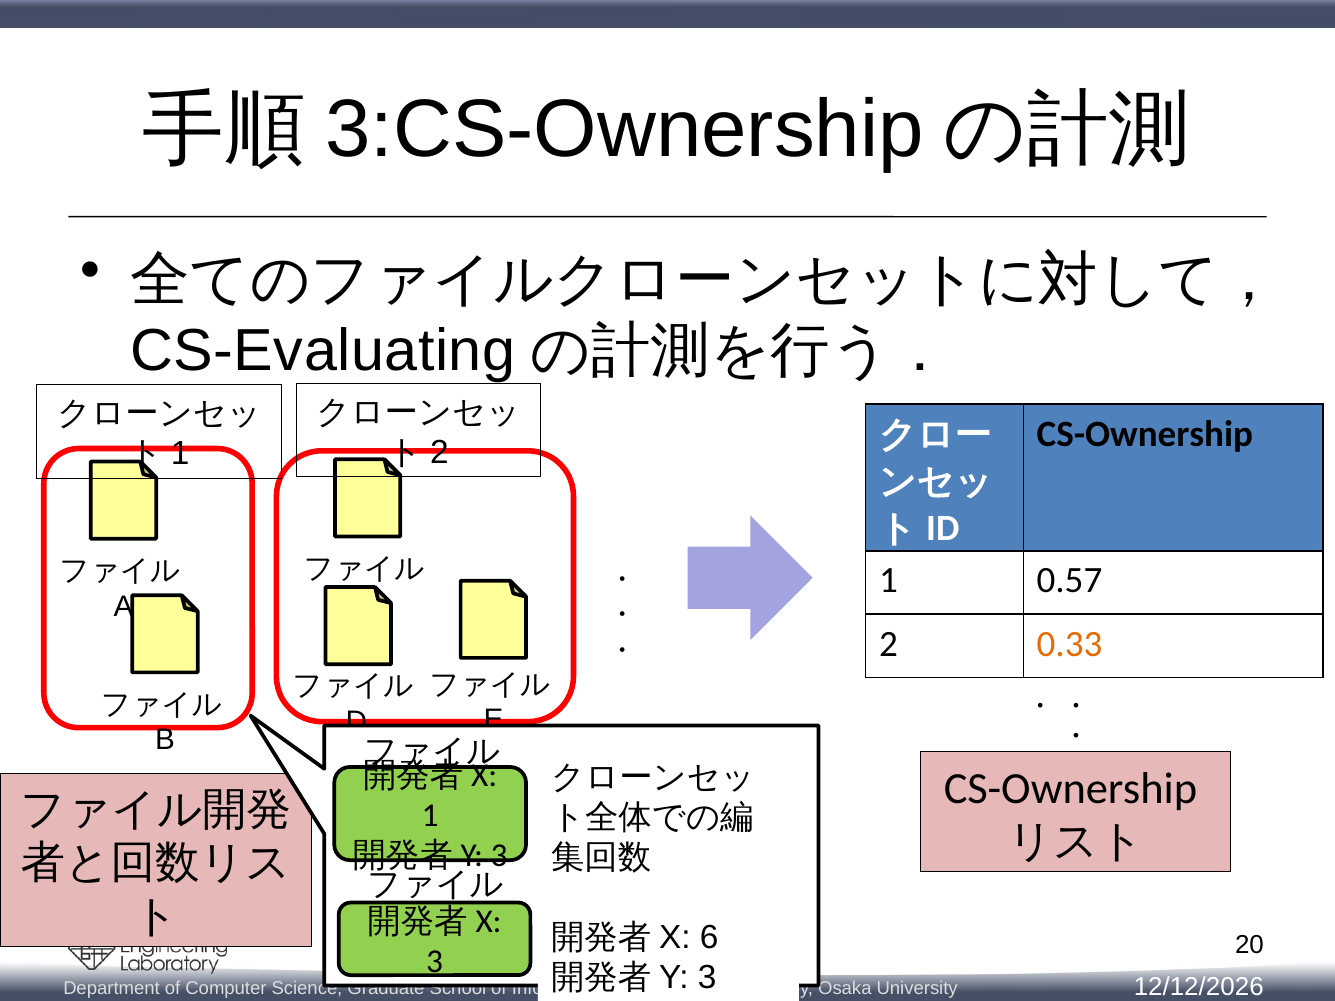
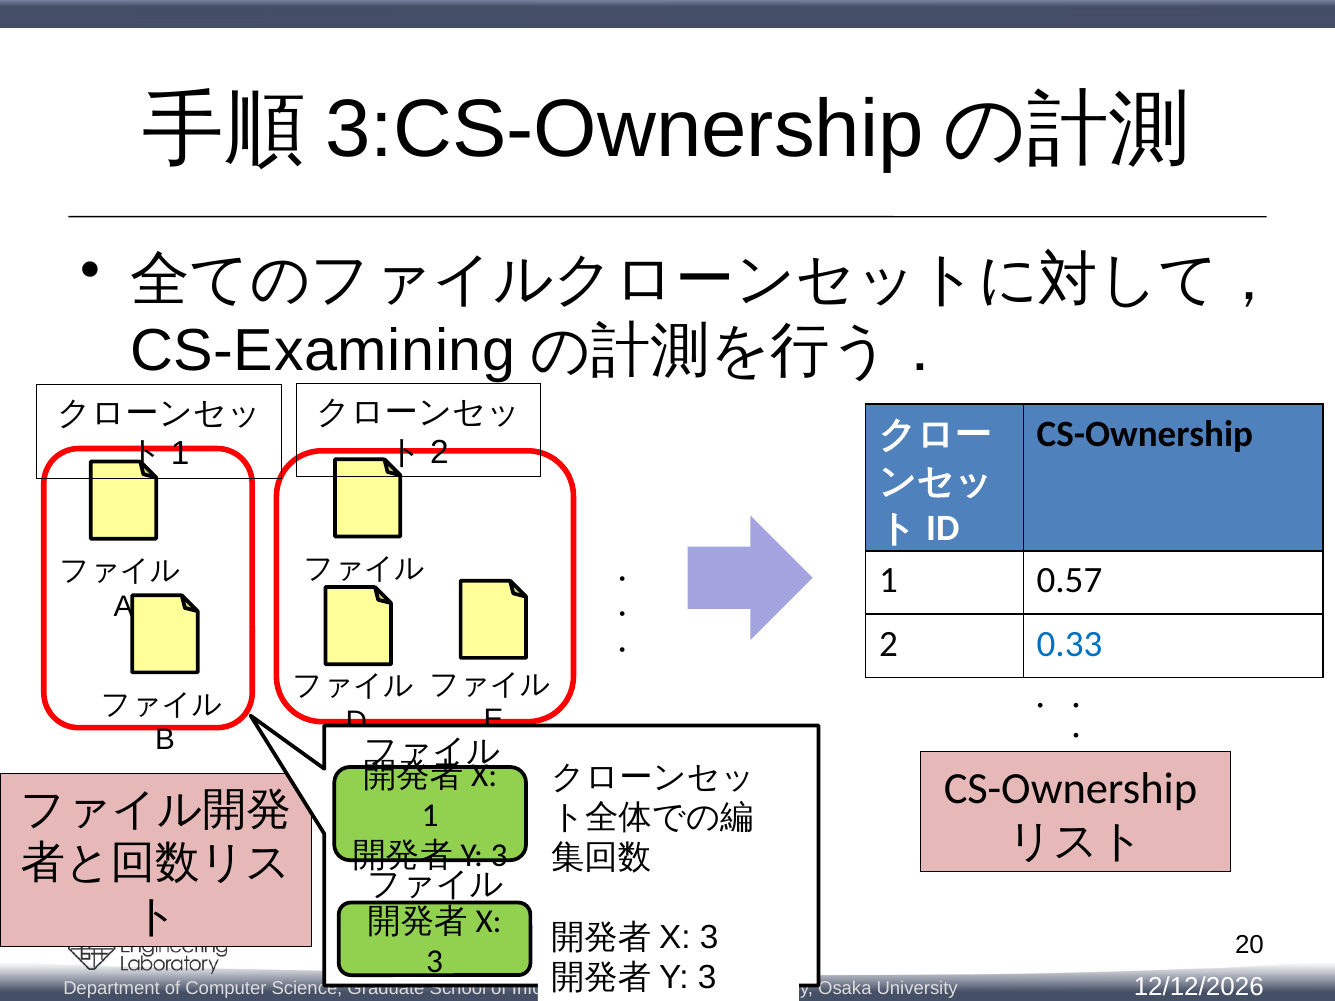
CS-Evaluating: CS-Evaluating -> CS-Examining (323, 351)
0.33 colour: orange -> blue (1070, 644)
6: 6 -> 3 (709, 938)
